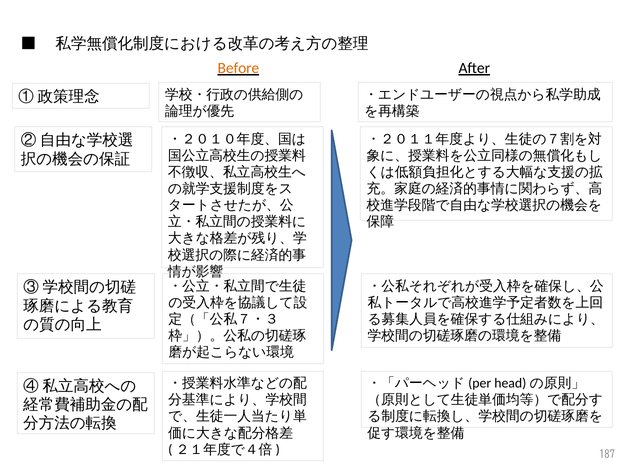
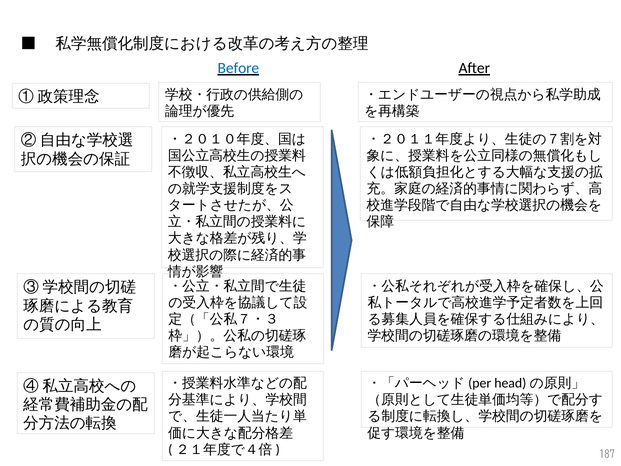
Before colour: orange -> blue (238, 68)
